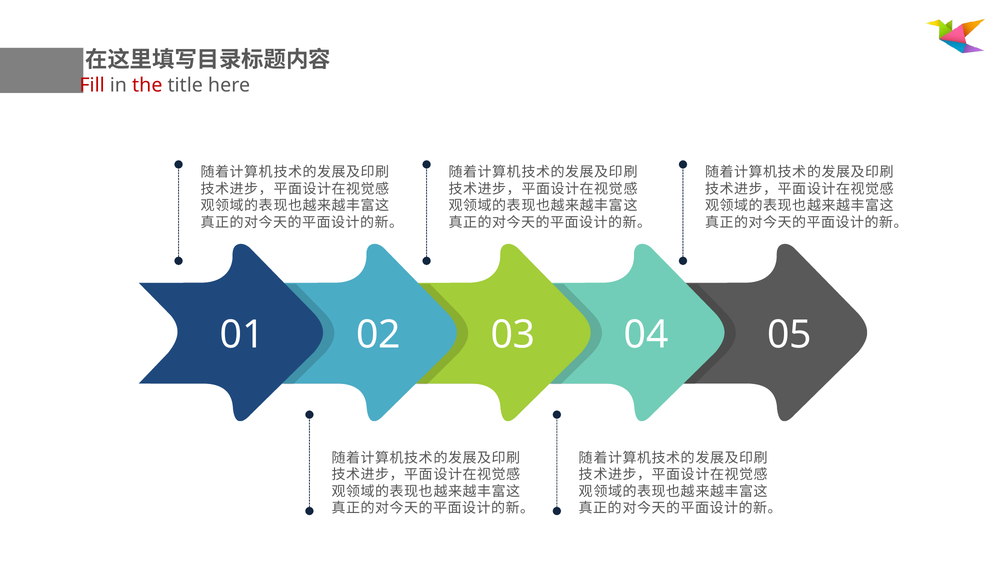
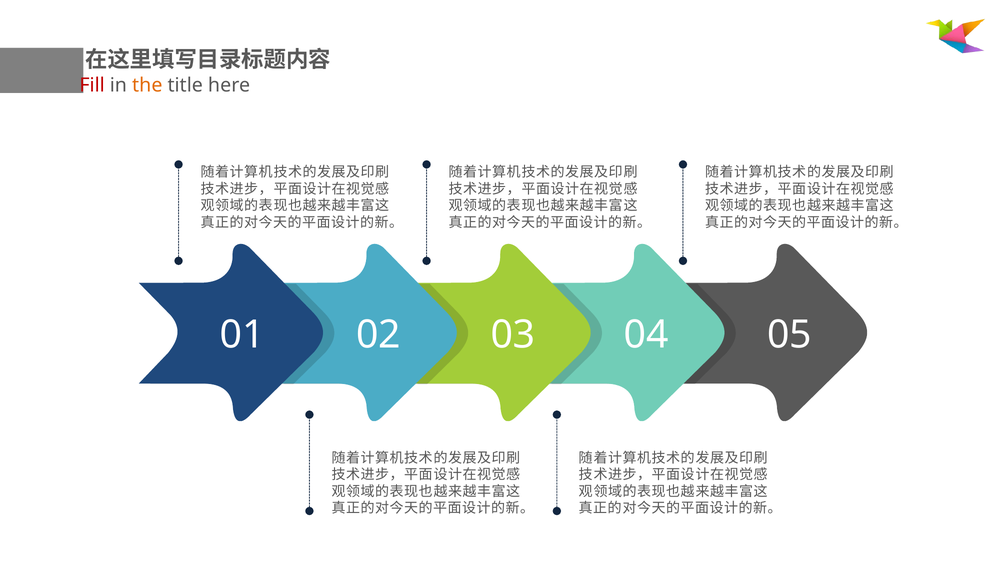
the colour: red -> orange (147, 85)
